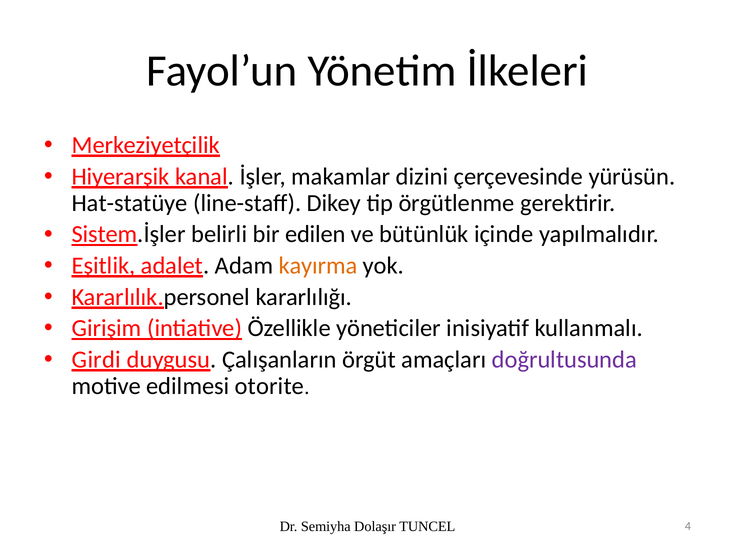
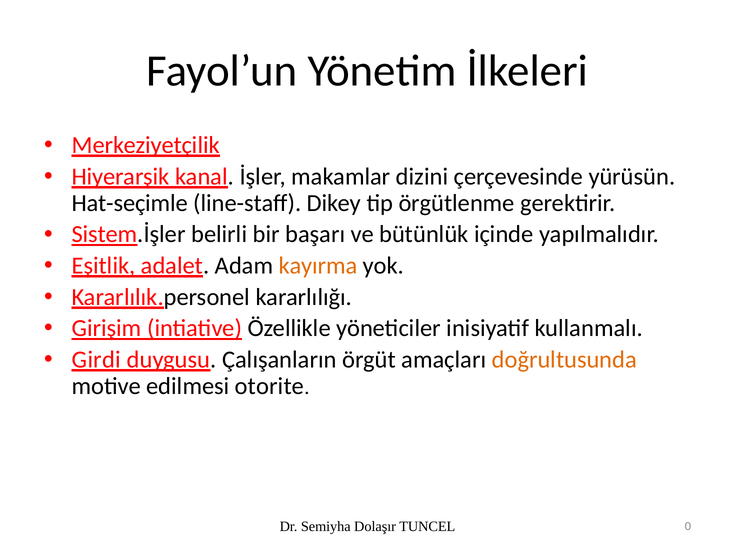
Hat-statüye: Hat-statüye -> Hat-seçimle (130, 203)
edilen: edilen -> başarı (315, 235)
doğrultusunda colour: purple -> orange (564, 360)
4: 4 -> 0 (688, 526)
